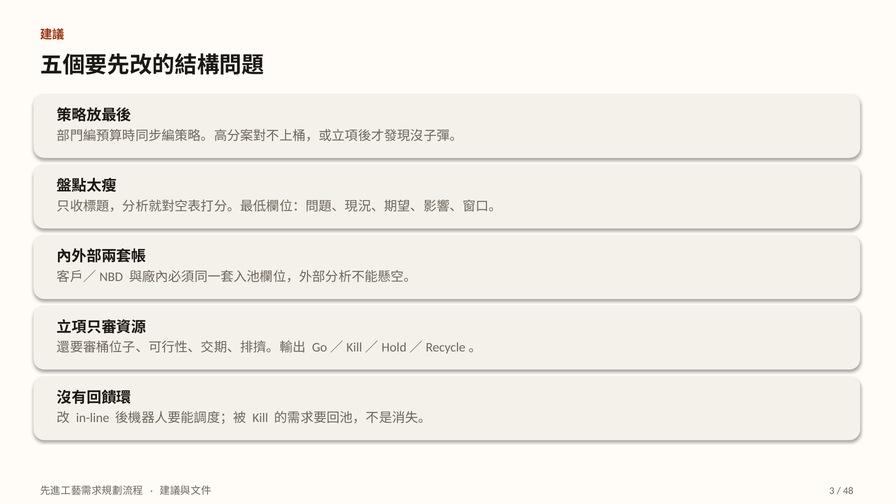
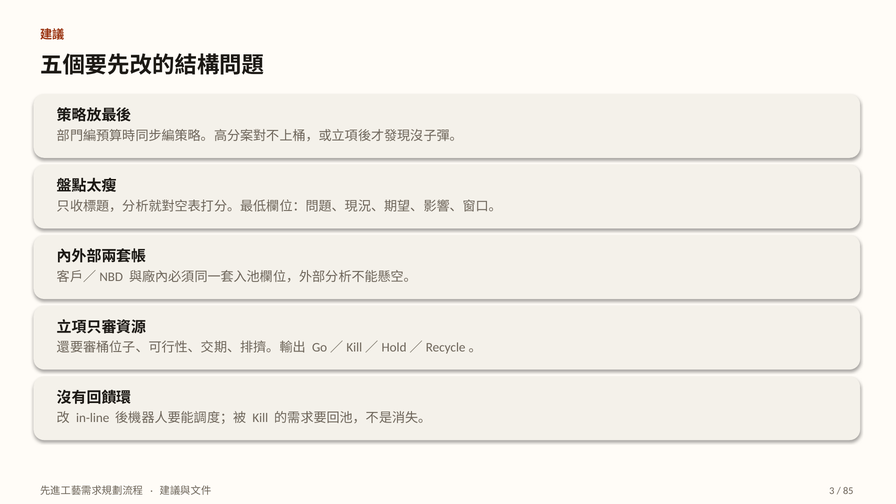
48: 48 -> 85 (848, 491)
